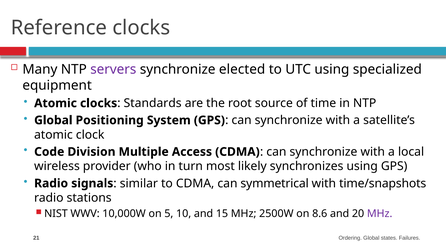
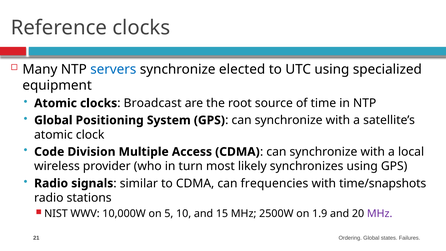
servers colour: purple -> blue (113, 69)
Standards: Standards -> Broadcast (153, 103)
symmetrical: symmetrical -> frequencies (274, 183)
8.6: 8.6 -> 1.9 (320, 214)
